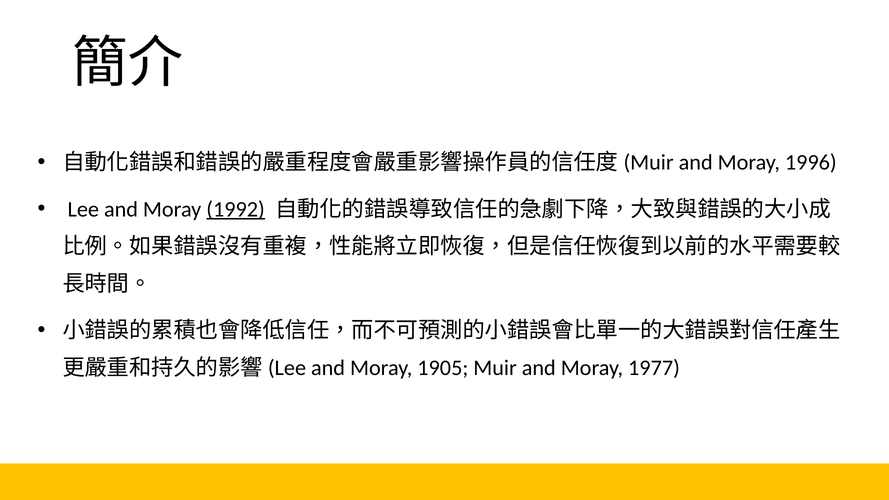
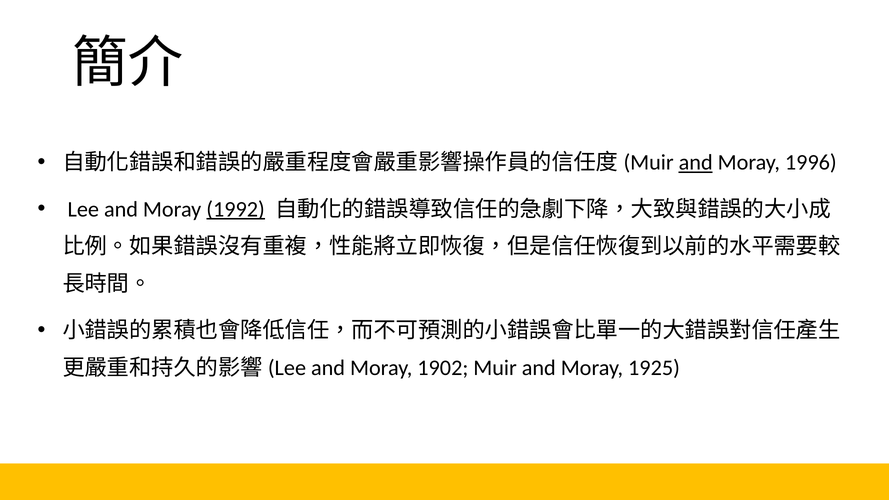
and underline: none -> present (696, 163)
1905: 1905 -> 1902 (443, 368)
1977: 1977 -> 1925 (654, 368)
